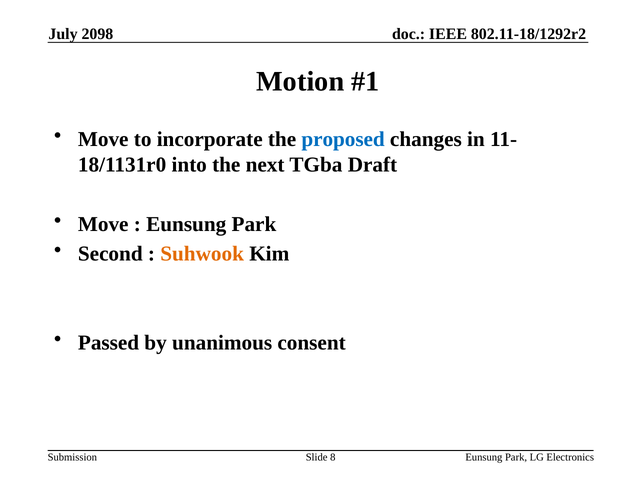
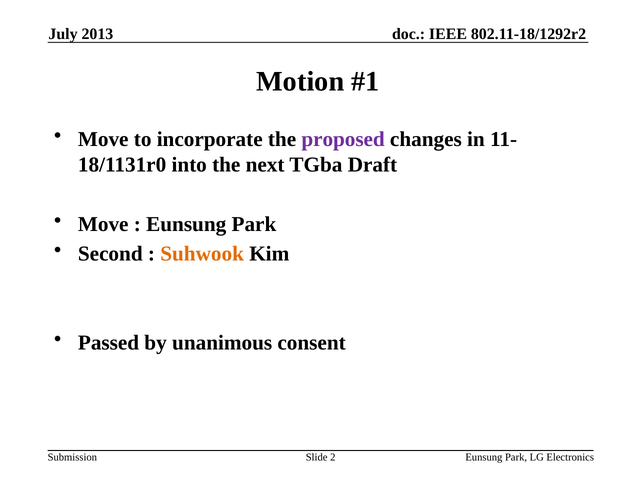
2098: 2098 -> 2013 (97, 34)
proposed colour: blue -> purple (343, 139)
8: 8 -> 2 (333, 457)
